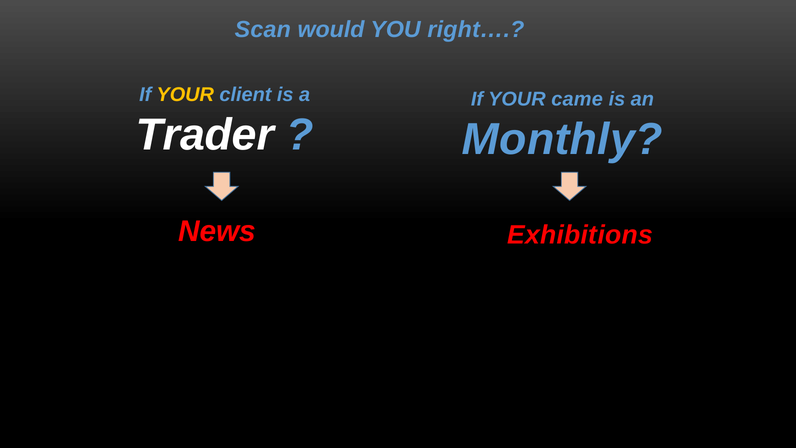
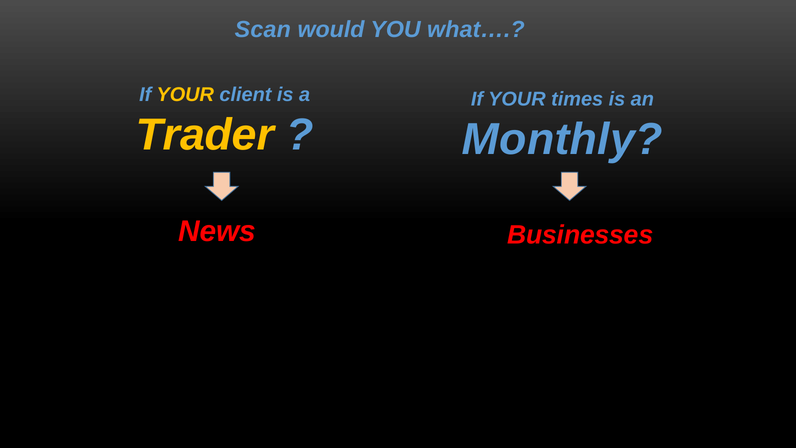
right…: right… -> what… (476, 30)
came: came -> times (577, 99)
Trader colour: white -> yellow (205, 135)
Exhibitions: Exhibitions -> Businesses (580, 235)
